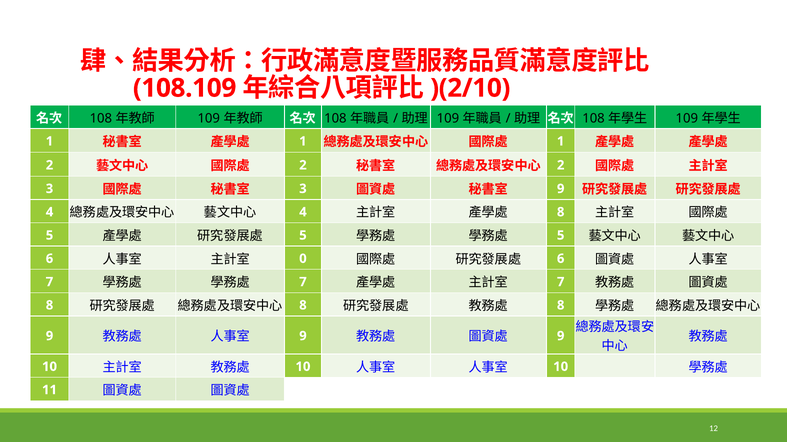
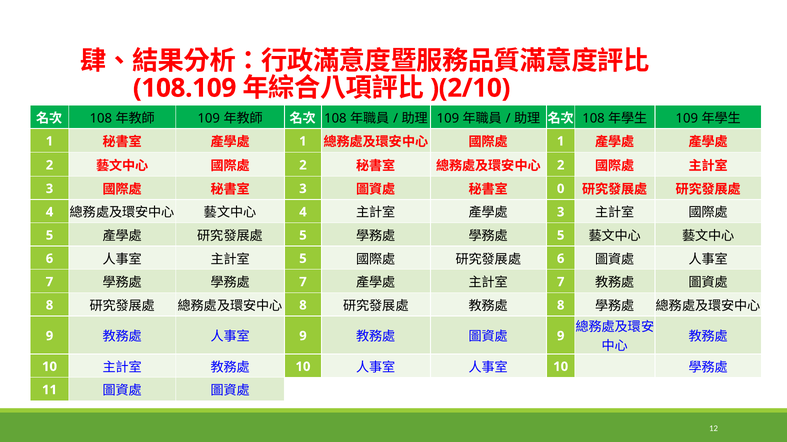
9: 9 -> 0 (561, 189)
8: 8 -> 3 (561, 212)
0: 0 -> 5 (303, 259)
